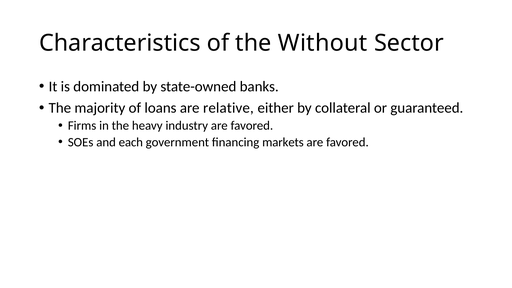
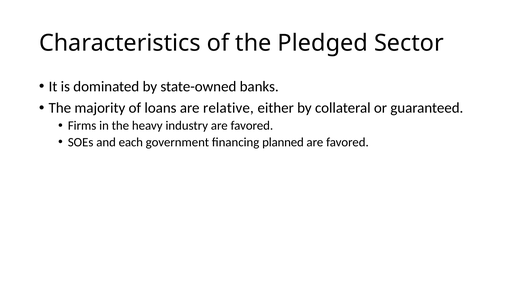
Without: Without -> Pledged (323, 43)
markets: markets -> planned (283, 142)
